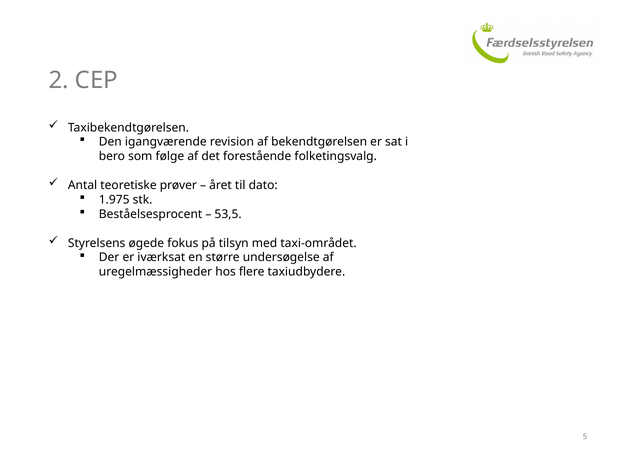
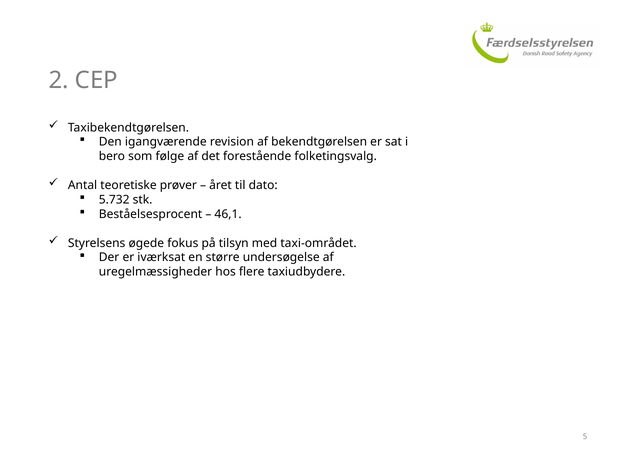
1.975: 1.975 -> 5.732 (114, 200)
53,5: 53,5 -> 46,1 (228, 214)
